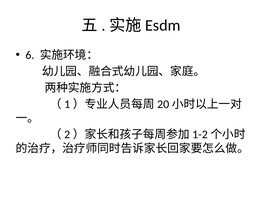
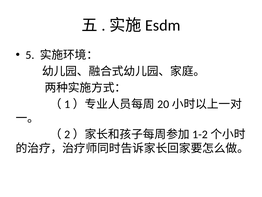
6: 6 -> 5 (30, 55)
